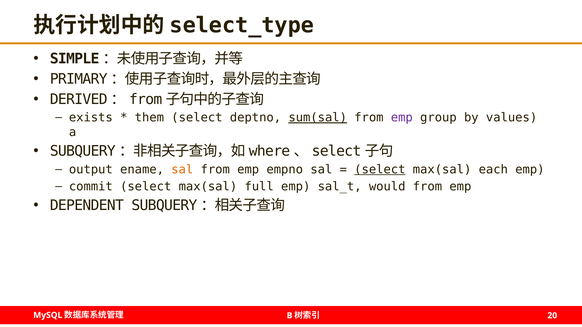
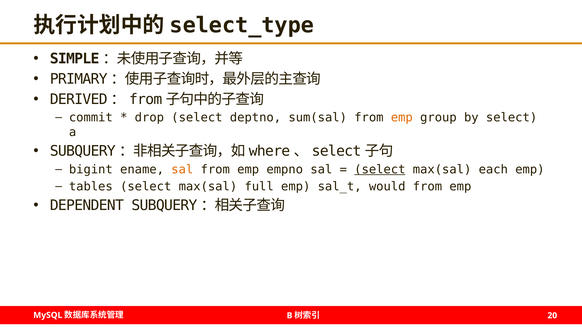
exists: exists -> commit (91, 118)
them: them -> drop (149, 118)
sum(sal underline: present -> none (318, 118)
emp colour: purple -> orange (402, 118)
by values: values -> select (512, 118)
output: output -> bigint (91, 170)
commit: commit -> tables (91, 187)
